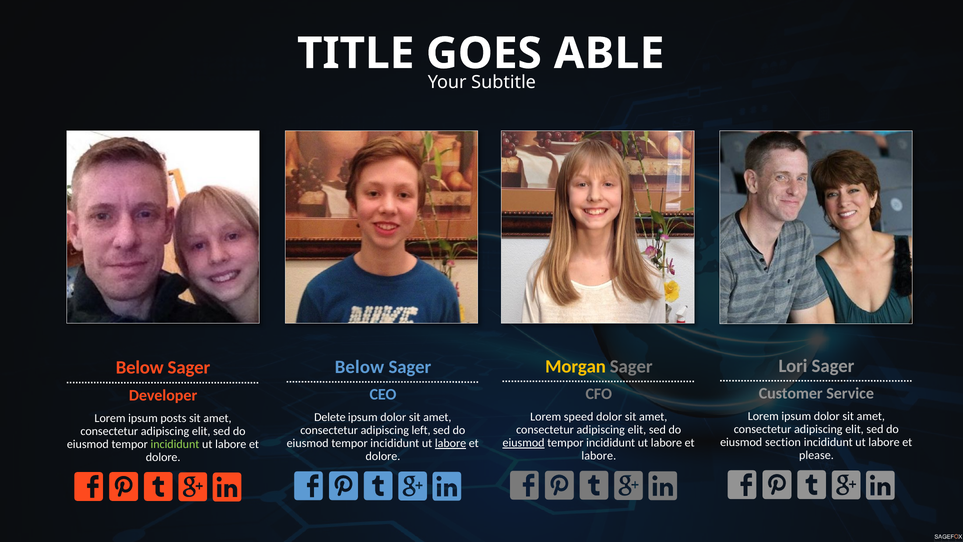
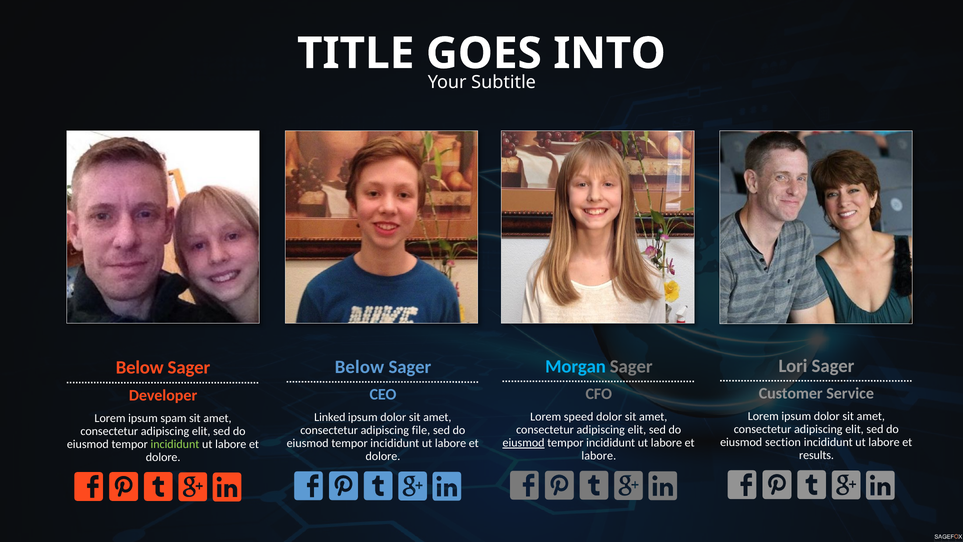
ABLE: ABLE -> INTO (609, 53)
Morgan colour: yellow -> light blue (576, 366)
Delete: Delete -> Linked (330, 417)
posts: posts -> spam (173, 418)
left: left -> file (421, 430)
labore underline: present -> none (451, 443)
please: please -> results (817, 455)
